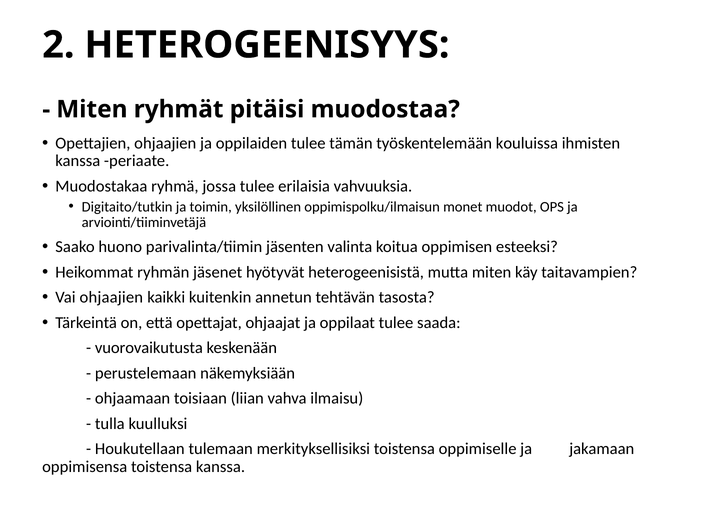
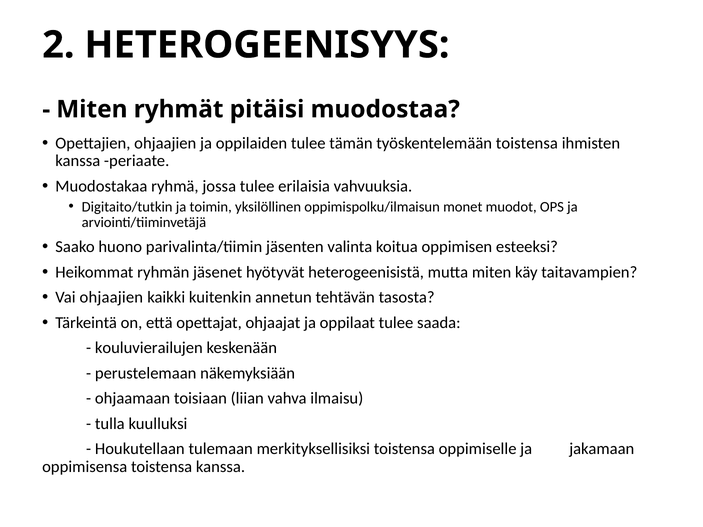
työskentelemään kouluissa: kouluissa -> toistensa (527, 143)
vuorovaikutusta: vuorovaikutusta -> kouluvierailujen (149, 348)
